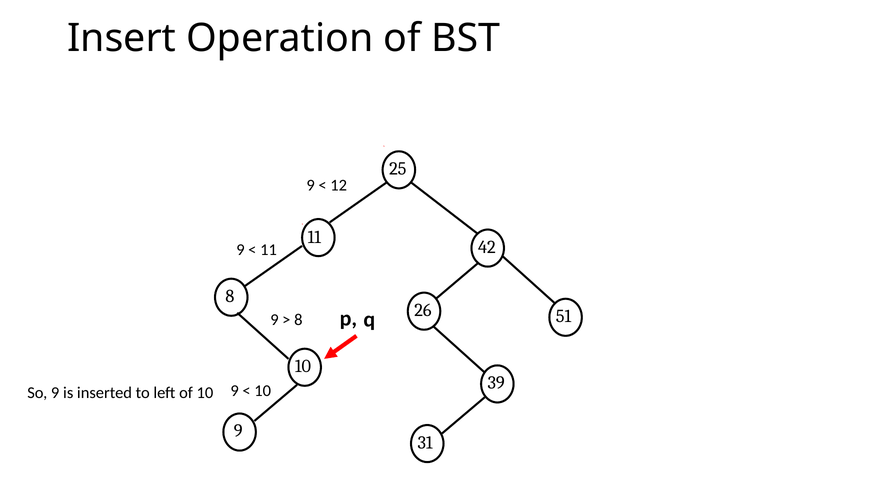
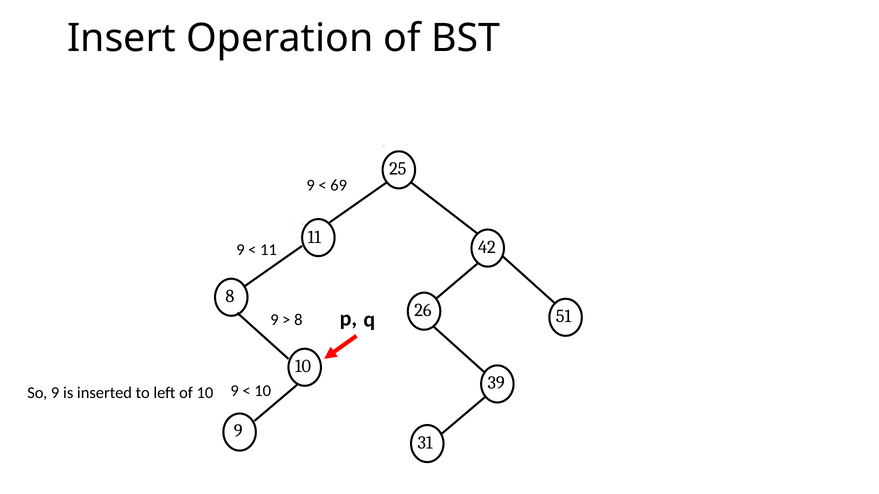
12: 12 -> 69 (339, 186)
